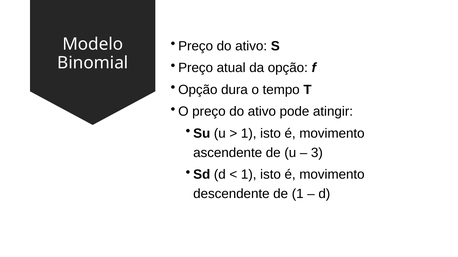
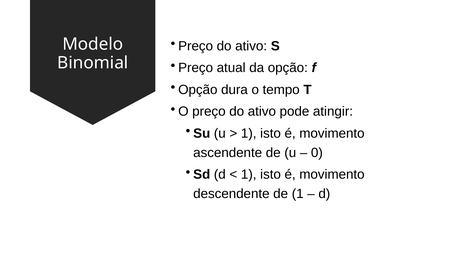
3: 3 -> 0 (317, 153)
